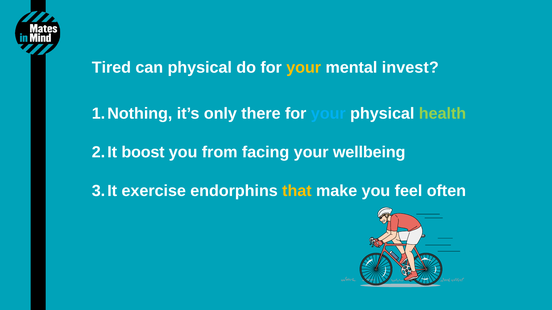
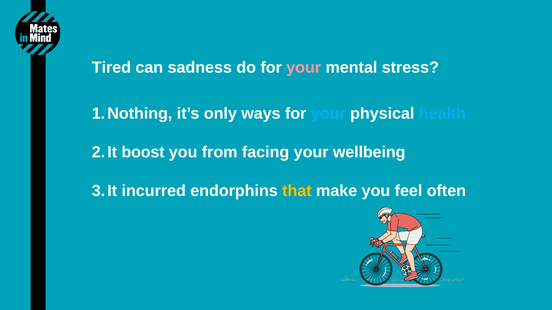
can physical: physical -> sadness (200, 68)
your colour: yellow -> pink (304, 68)
invest: invest -> stress (410, 68)
there: there -> ways (261, 114)
health colour: light green -> light blue (442, 114)
exercise: exercise -> incurred (154, 191)
